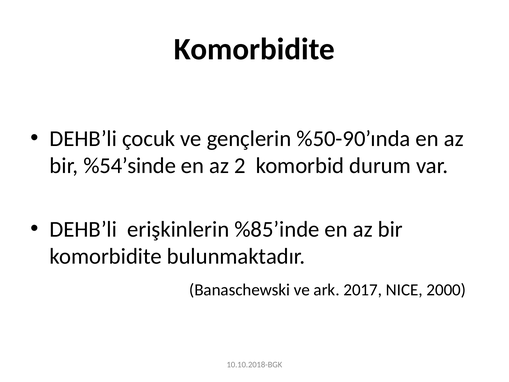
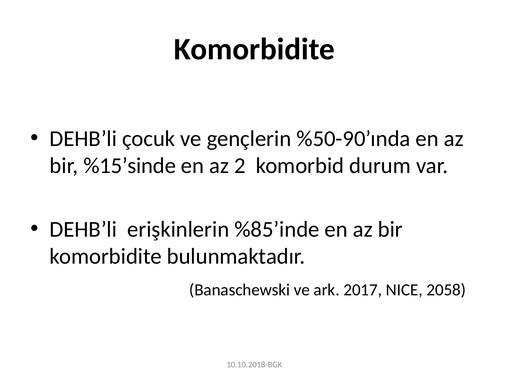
%54’sinde: %54’sinde -> %15’sinde (130, 166)
2000: 2000 -> 2058 (446, 290)
